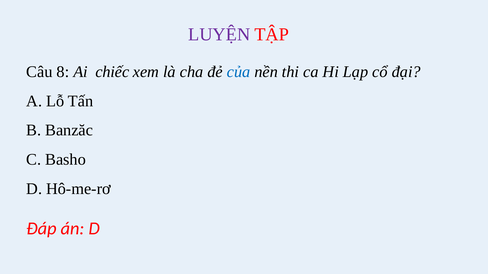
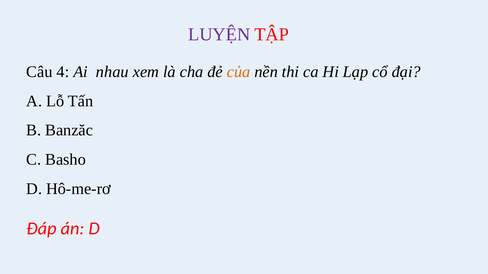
8: 8 -> 4 (63, 72)
chiếc: chiếc -> nhau (112, 72)
của colour: blue -> orange (239, 72)
